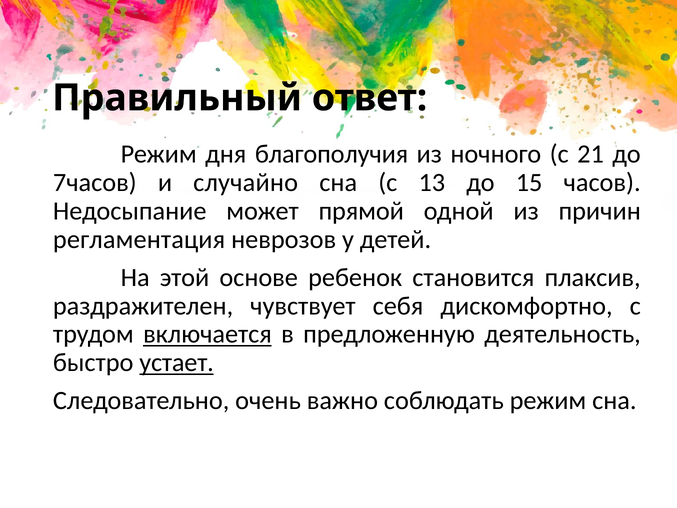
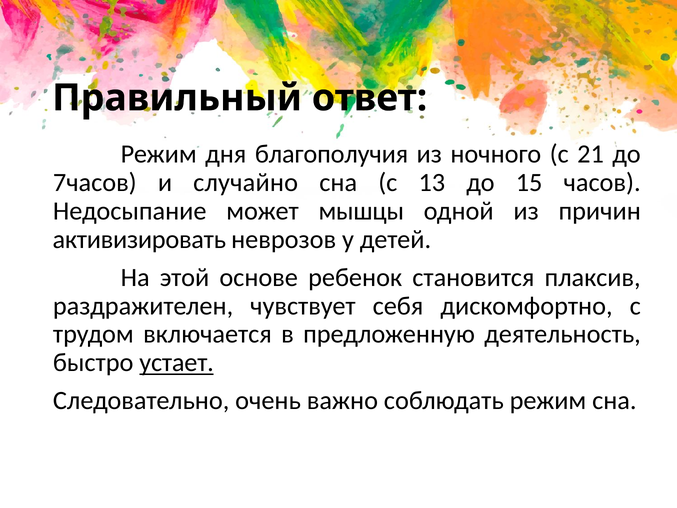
прямой: прямой -> мышцы (361, 211)
регламентация: регламентация -> активизировать (139, 239)
включается underline: present -> none (207, 334)
